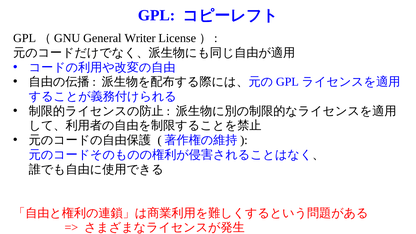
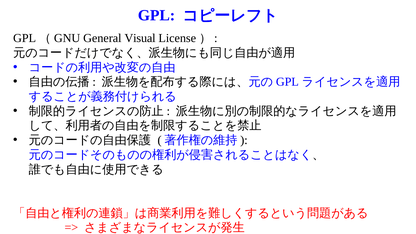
Writer: Writer -> Visual (140, 38)
